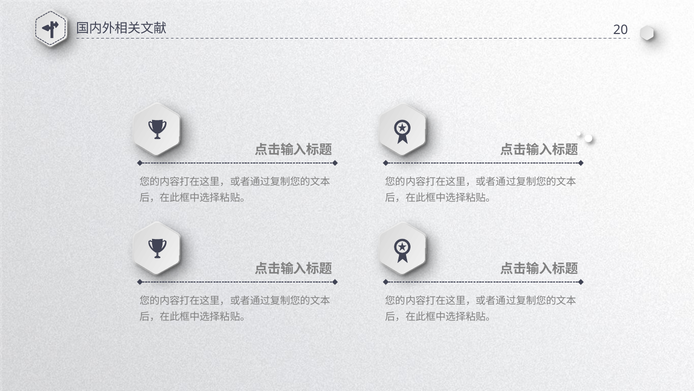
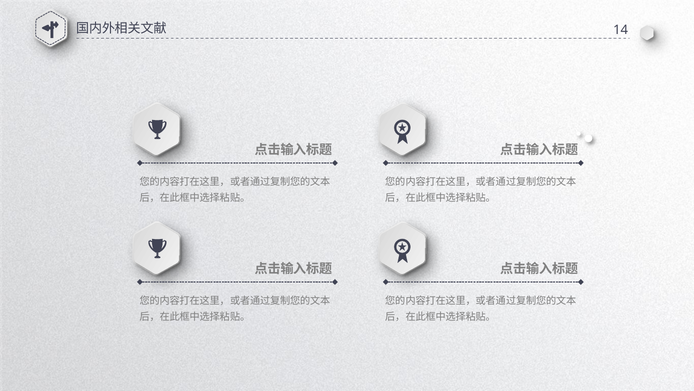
20: 20 -> 14 (621, 30)
